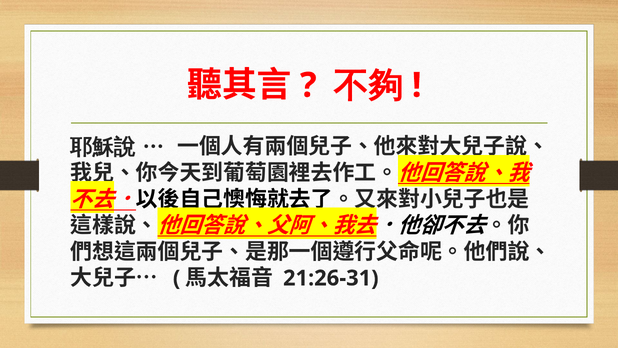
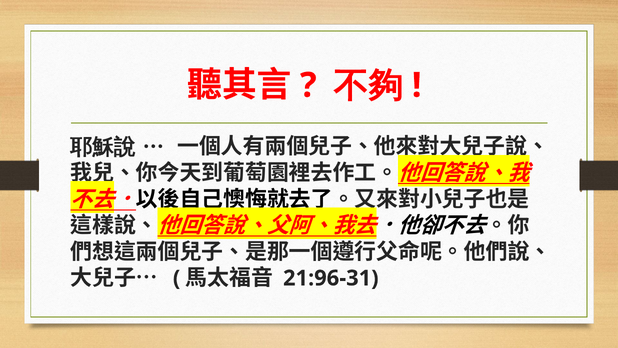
21:26-31: 21:26-31 -> 21:96-31 (331, 278)
